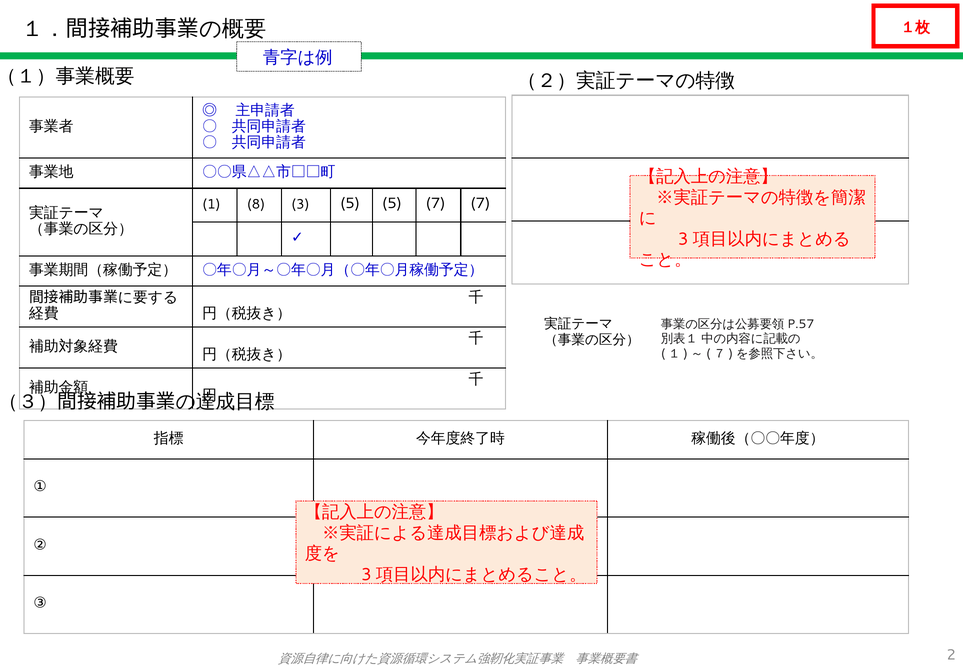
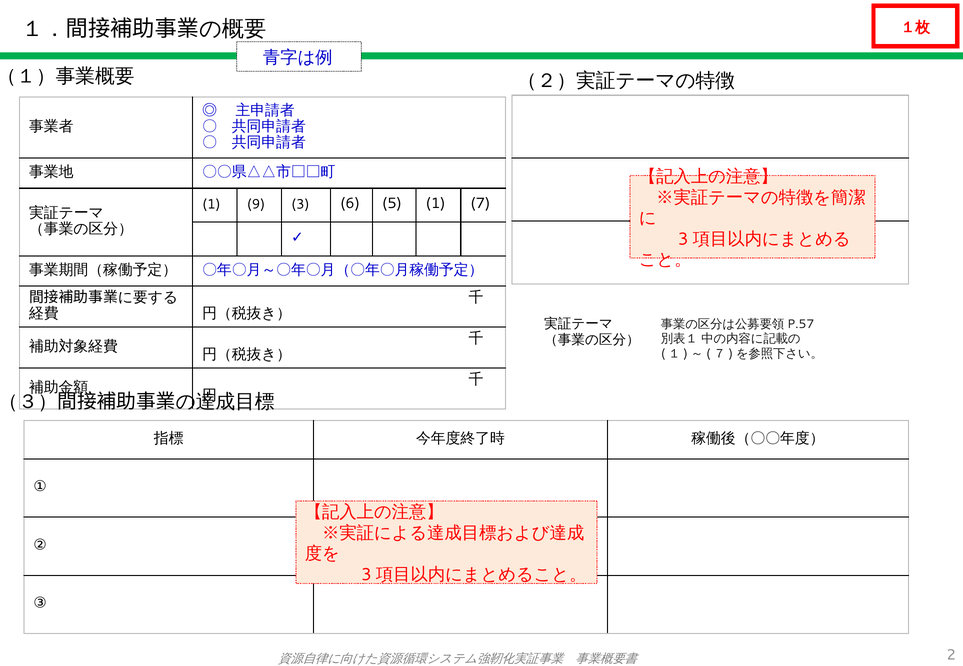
8: 8 -> 9 (256, 205)
3 5: 5 -> 6 (350, 204)
5 7: 7 -> 1 (436, 204)
